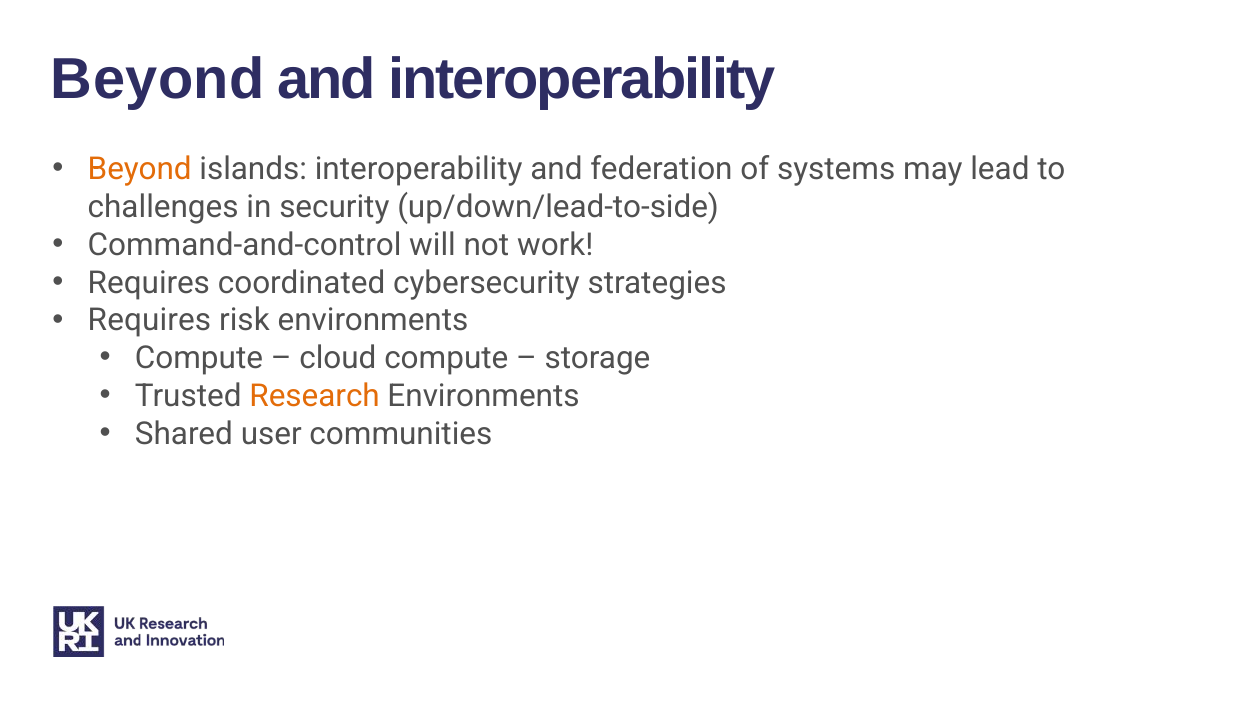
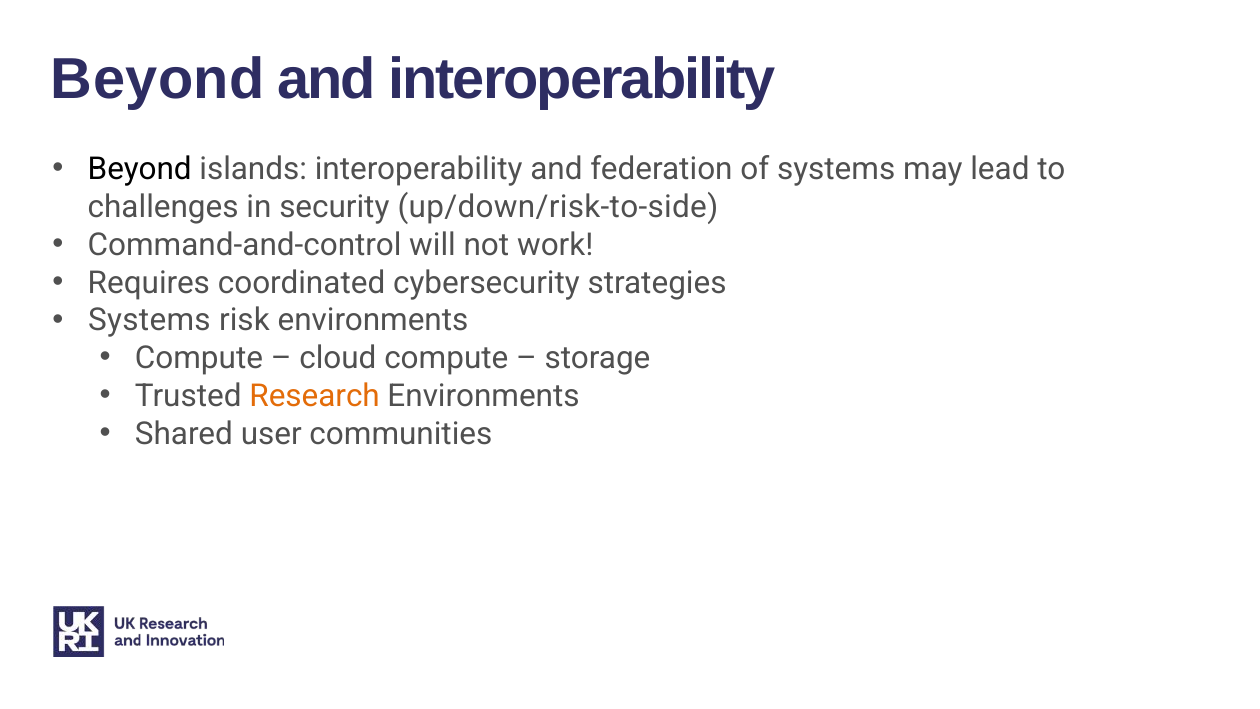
Beyond colour: orange -> black (140, 169)
up/down/lead-to-side: up/down/lead-to-side -> up/down/risk-to-side (558, 207)
Requires: Requires -> Systems (149, 320)
